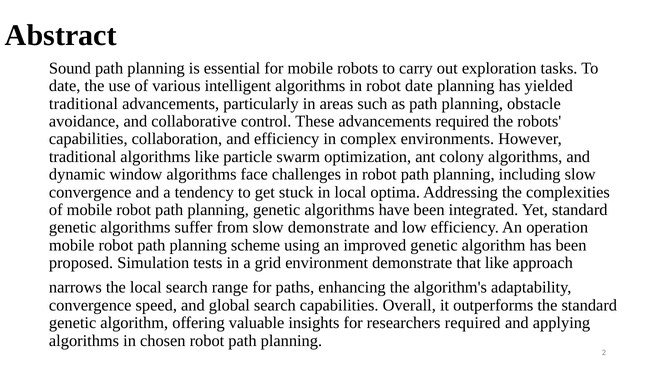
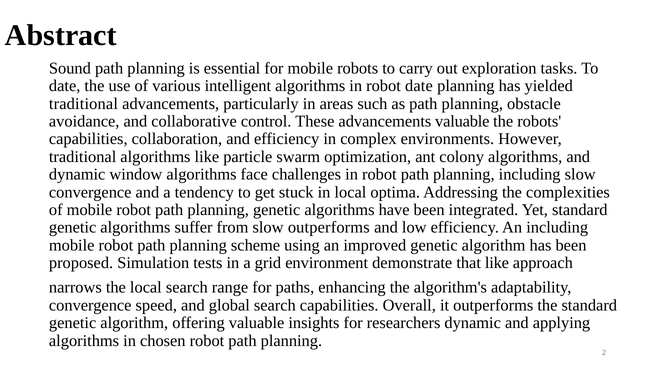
advancements required: required -> valuable (462, 121)
slow demonstrate: demonstrate -> outperforms (329, 228)
An operation: operation -> including (557, 228)
researchers required: required -> dynamic (473, 323)
